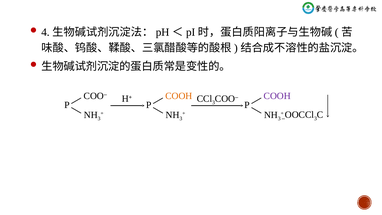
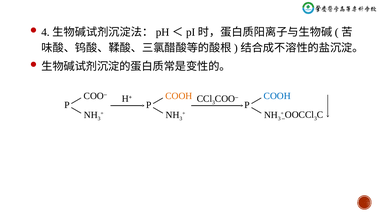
COOH colour: purple -> blue (277, 96)
